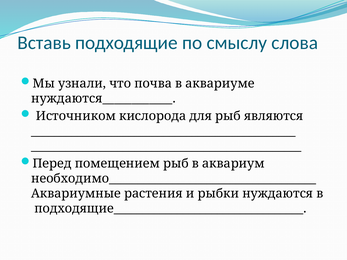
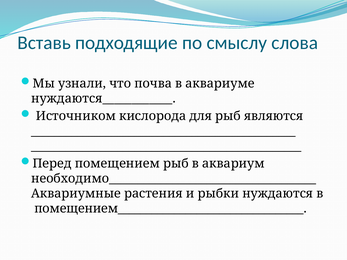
подходящие_________________________________: подходящие_________________________________ -> помещением_________________________________ (171, 209)
